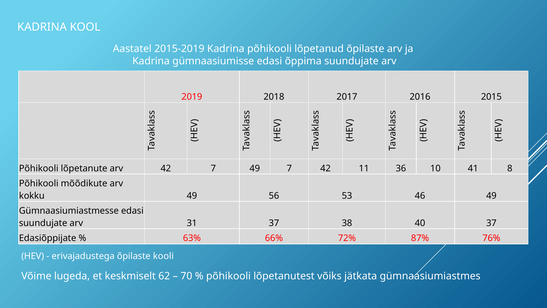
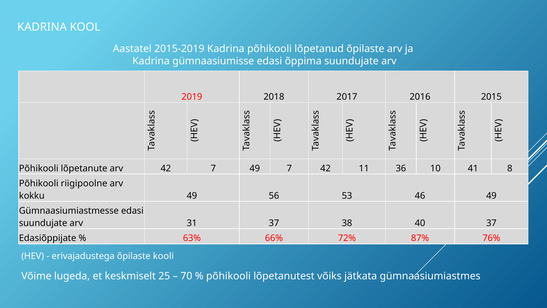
mõõdikute: mõõdikute -> riigipoolne (84, 183)
62: 62 -> 25 (164, 276)
